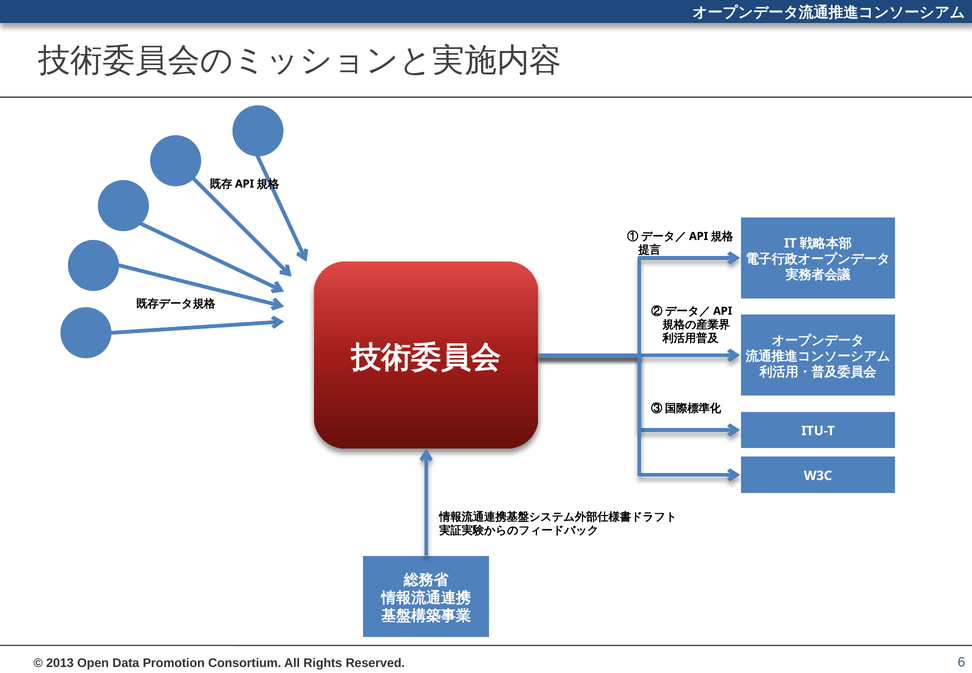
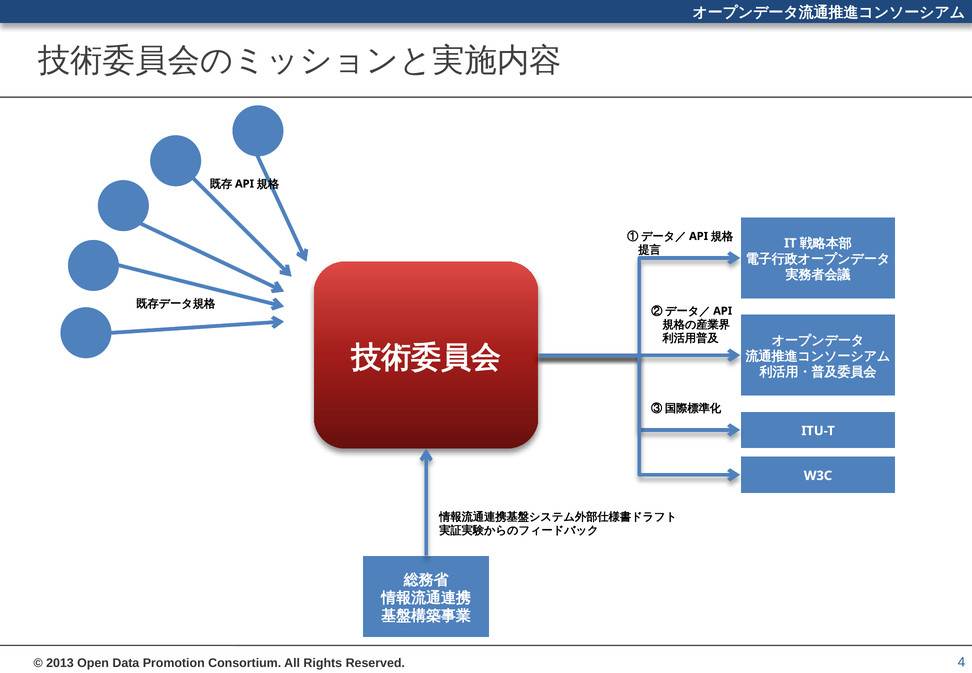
6: 6 -> 4 (962, 662)
